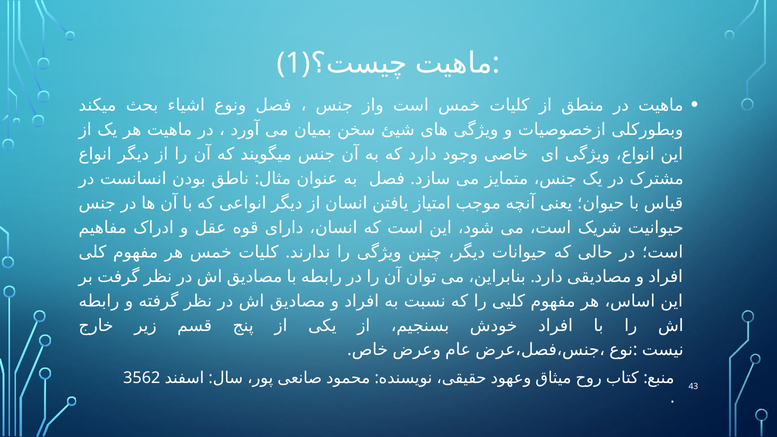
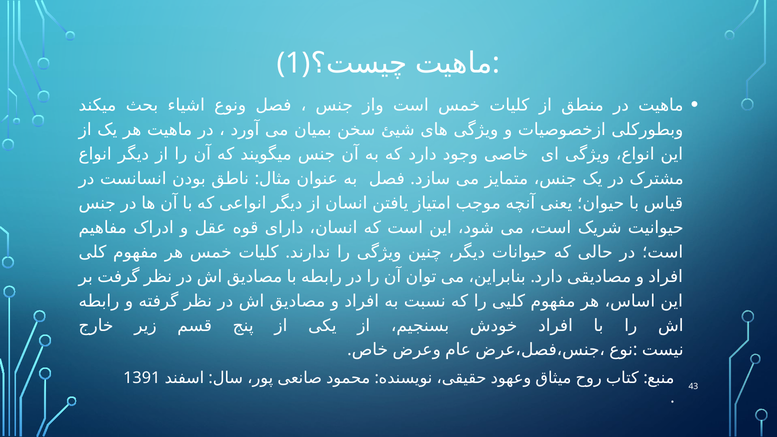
3562: 3562 -> 1391 (142, 378)
